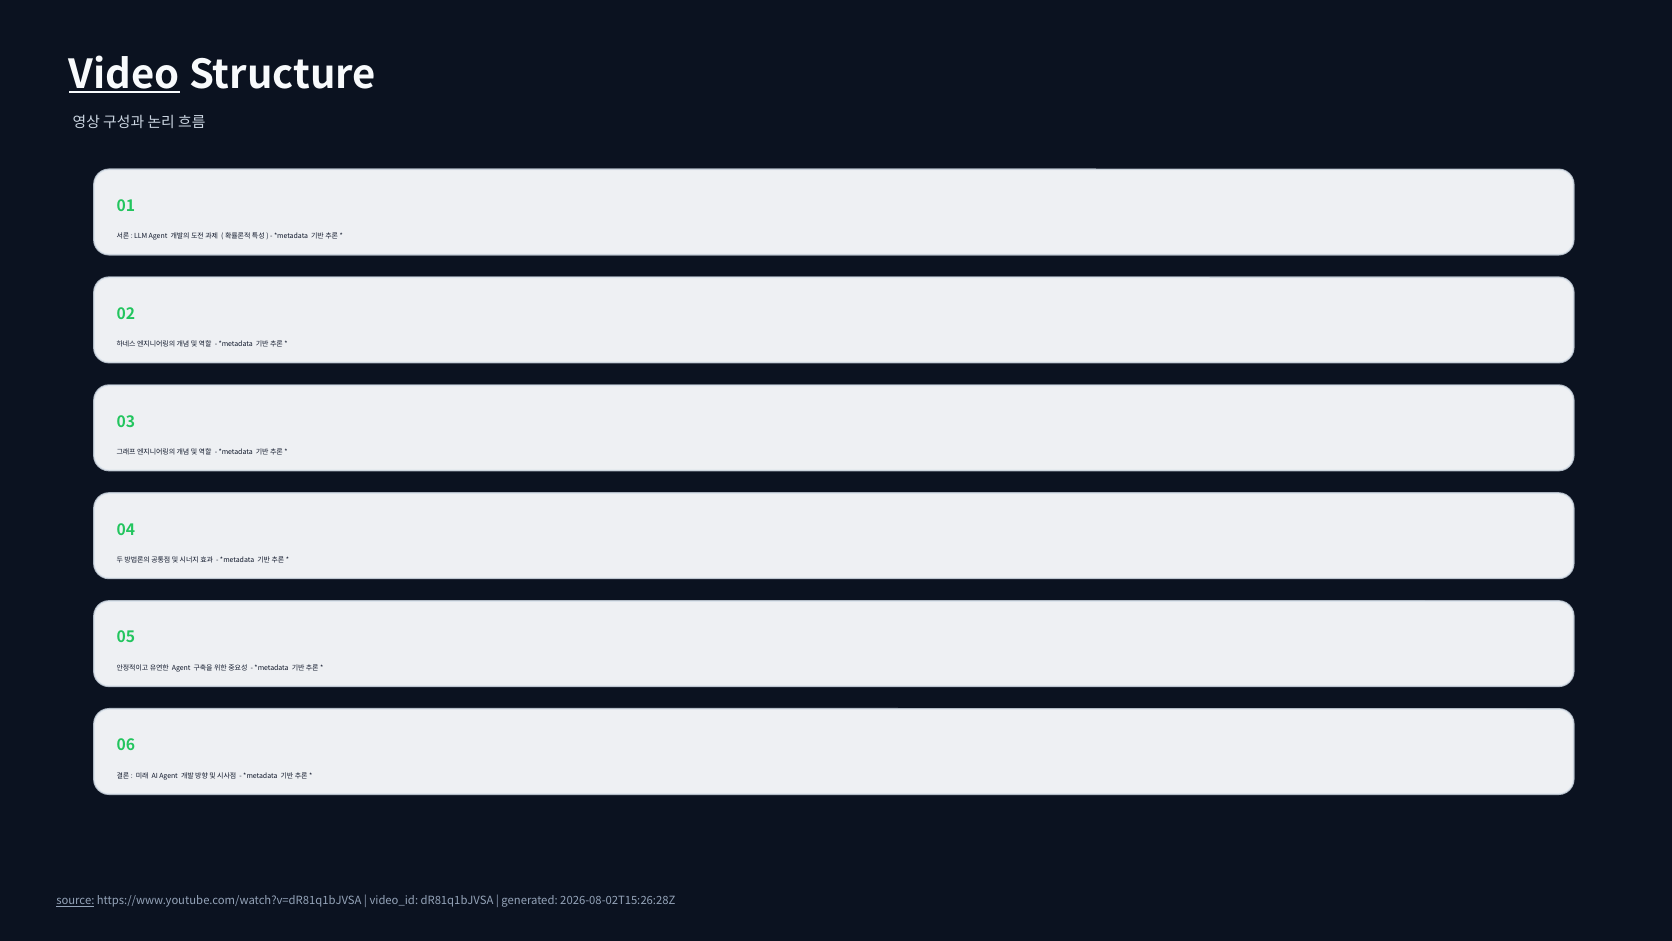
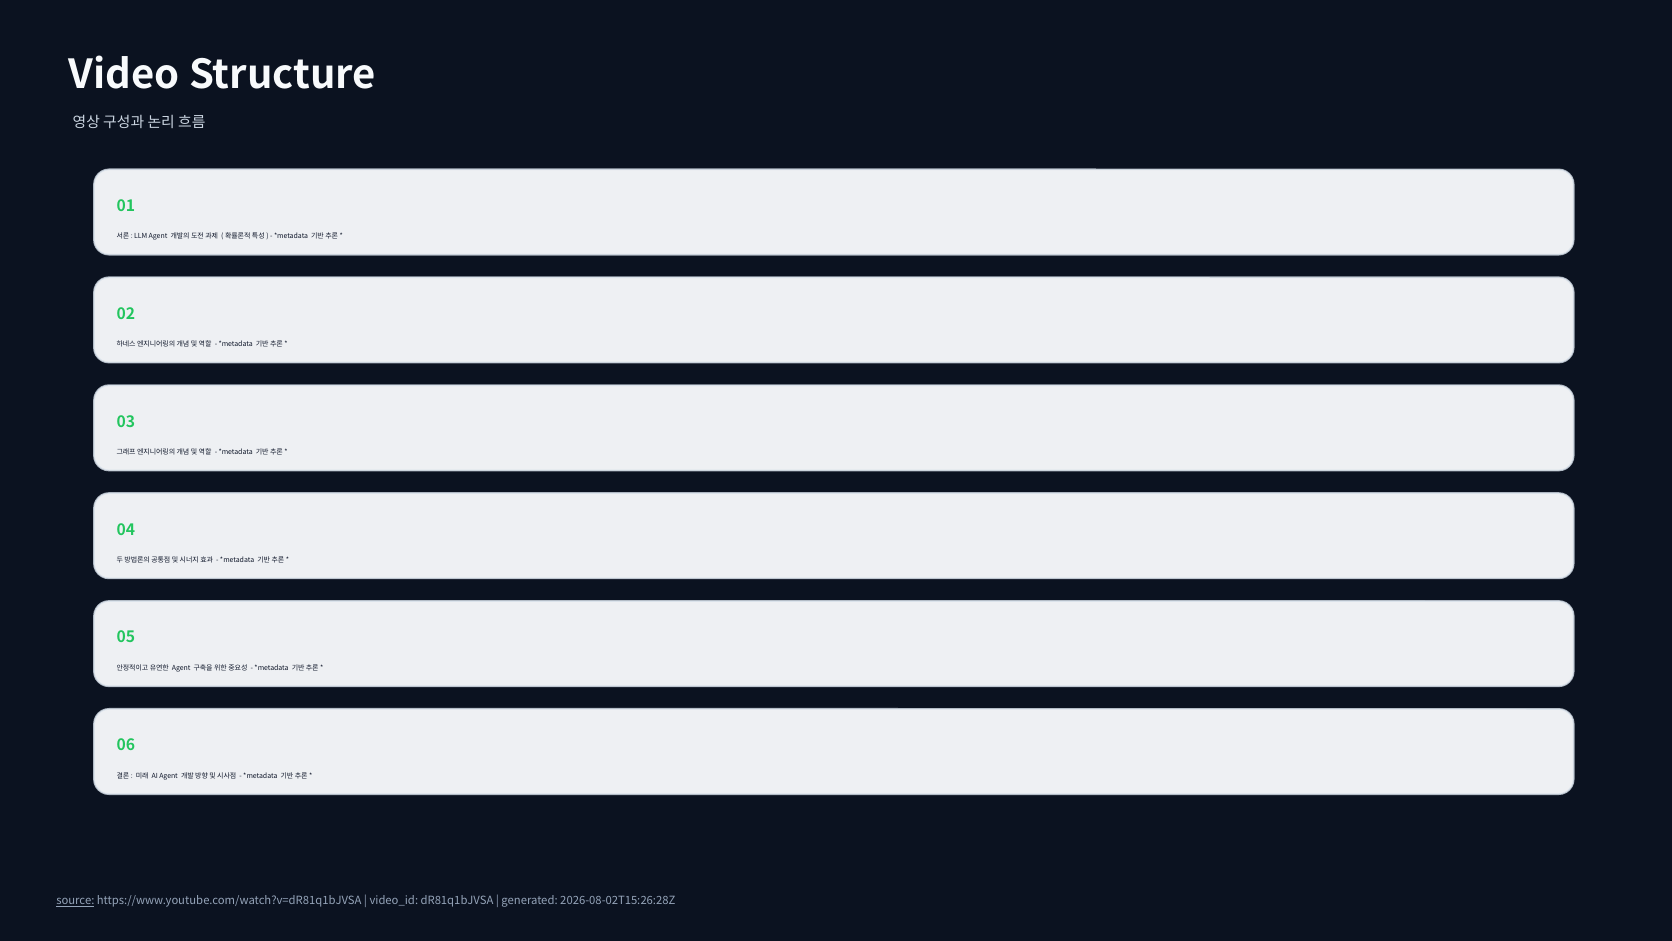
Video underline: present -> none (124, 75)
